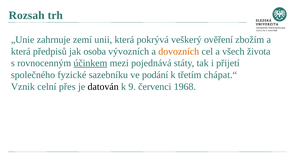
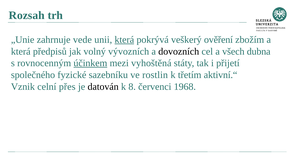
zemí: zemí -> vede (82, 40)
která underline: none -> present (124, 40)
osoba: osoba -> volný (95, 52)
dovozních colour: orange -> black (179, 52)
života: života -> dubna (259, 52)
pojednává: pojednává -> vyhoštěná (151, 63)
podání: podání -> rostlin (155, 75)
chápat.“: chápat.“ -> aktivní.“ (221, 75)
9: 9 -> 8 (132, 87)
